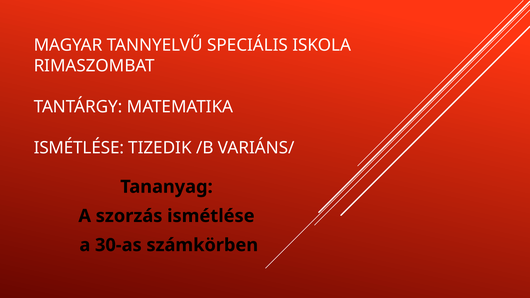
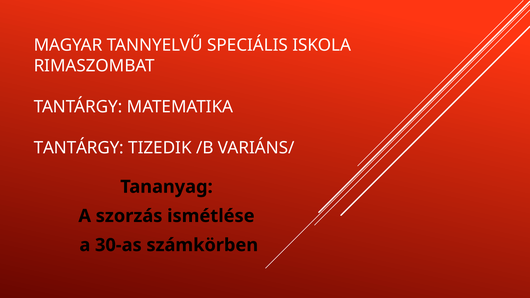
ISMÉTLÉSE: ISMÉTLÉSE -> TANTÁRGY (79, 148)
